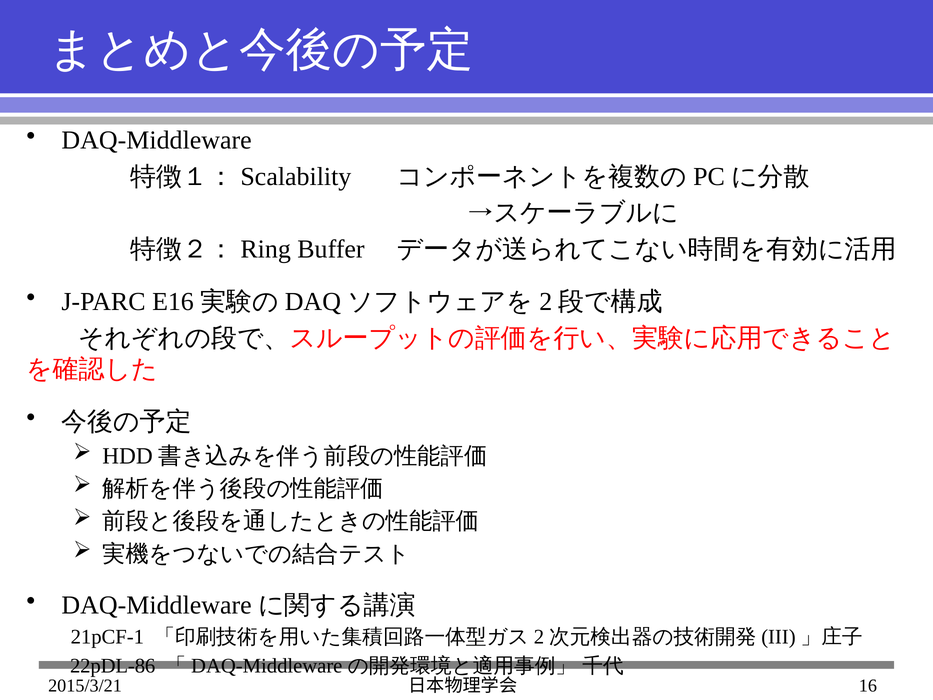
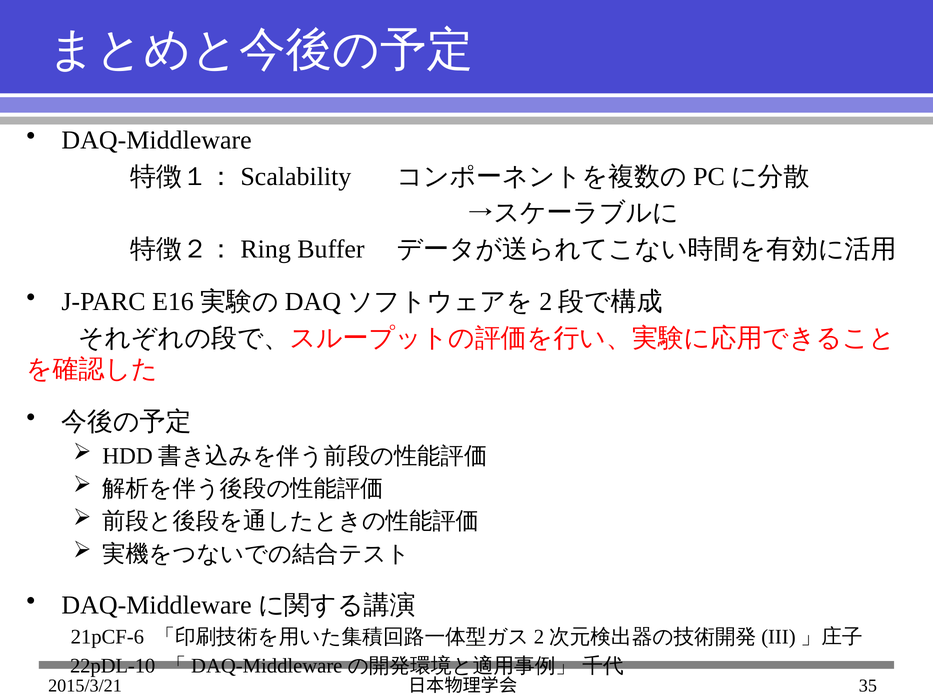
21pCF-1: 21pCF-1 -> 21pCF-6 (107, 637)
22pDL-86: 22pDL-86 -> 22pDL-10 (113, 666)
16: 16 -> 35 (868, 685)
